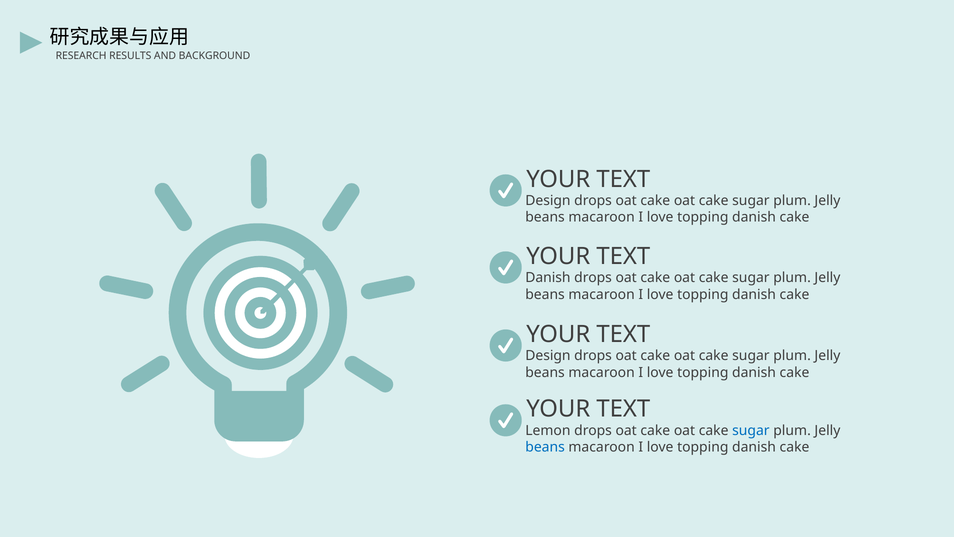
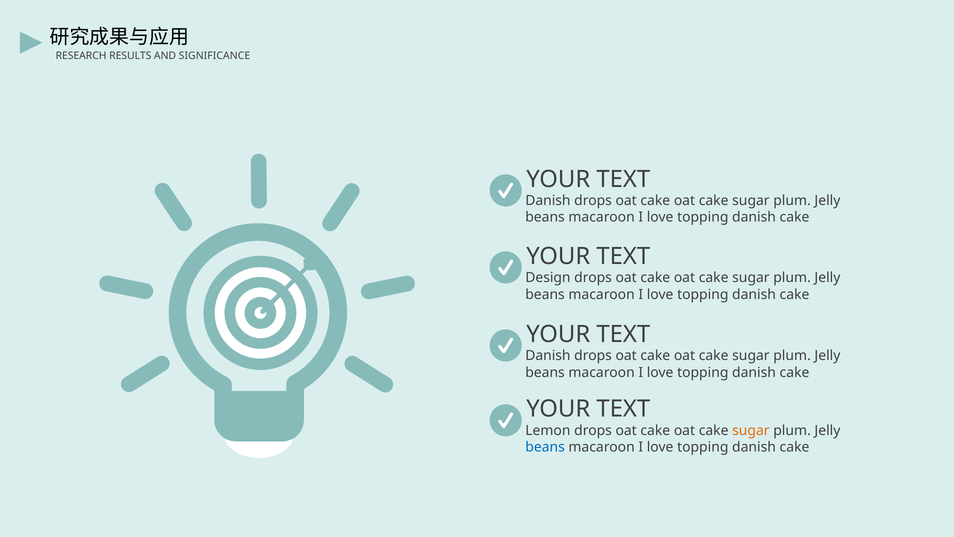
BACKGROUND: BACKGROUND -> SIGNIFICANCE (214, 56)
Design: Design -> Danish (548, 201)
Danish: Danish -> Design (548, 277)
Design: Design -> Danish (548, 355)
sugar colour: blue -> orange (751, 430)
